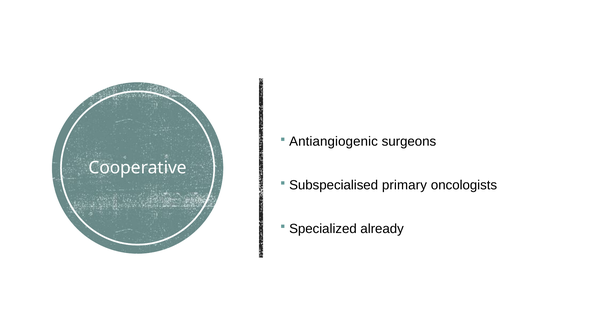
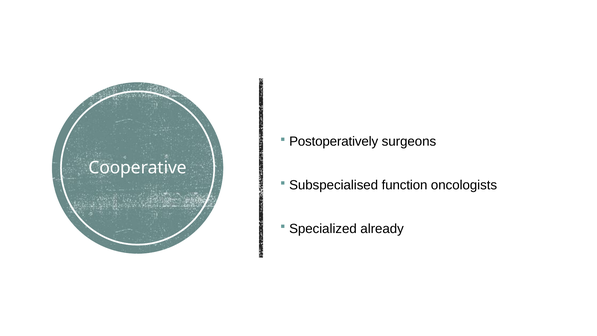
Antiangiogenic: Antiangiogenic -> Postoperatively (334, 141)
primary: primary -> function (405, 185)
